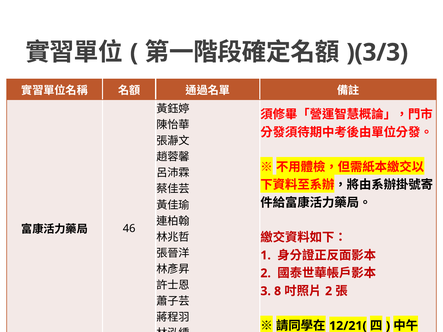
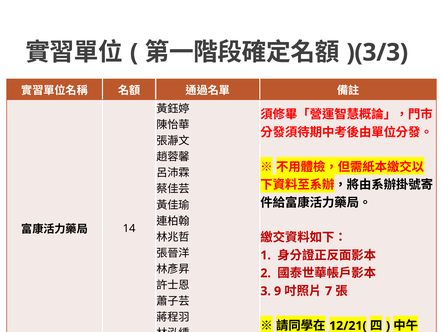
46: 46 -> 14 (129, 229)
8: 8 -> 9 (278, 291)
2: 2 -> 7 (329, 291)
